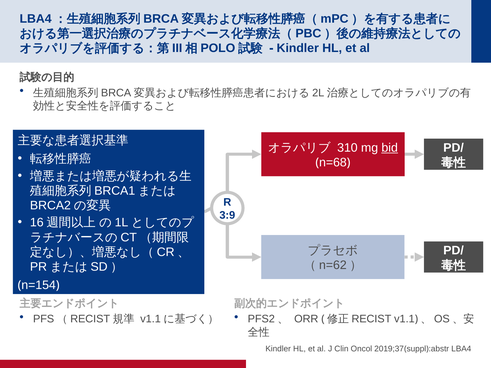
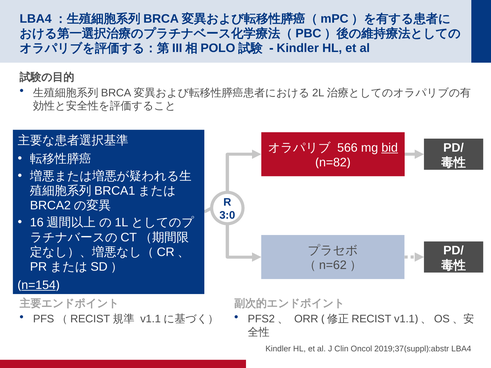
310: 310 -> 566 (347, 148)
n=68: n=68 -> n=82 (333, 163)
3:9: 3:9 -> 3:0 (227, 215)
n=154 underline: none -> present (39, 285)
